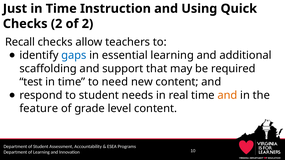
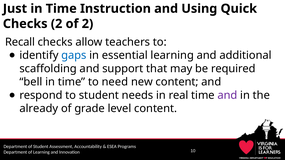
test: test -> bell (31, 82)
and colour: orange -> purple (227, 95)
feature: feature -> already (39, 109)
